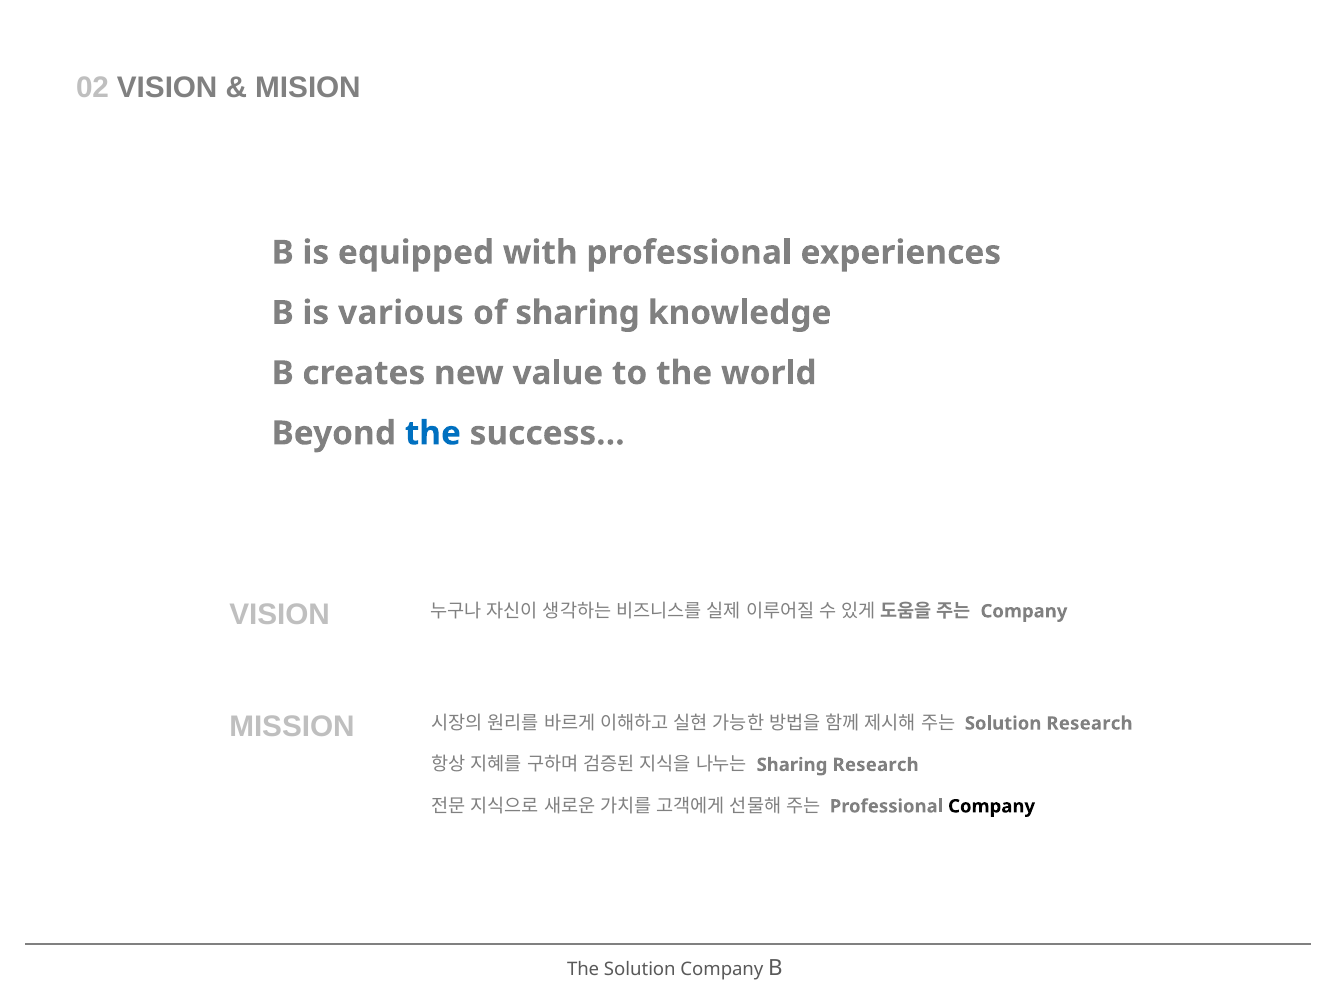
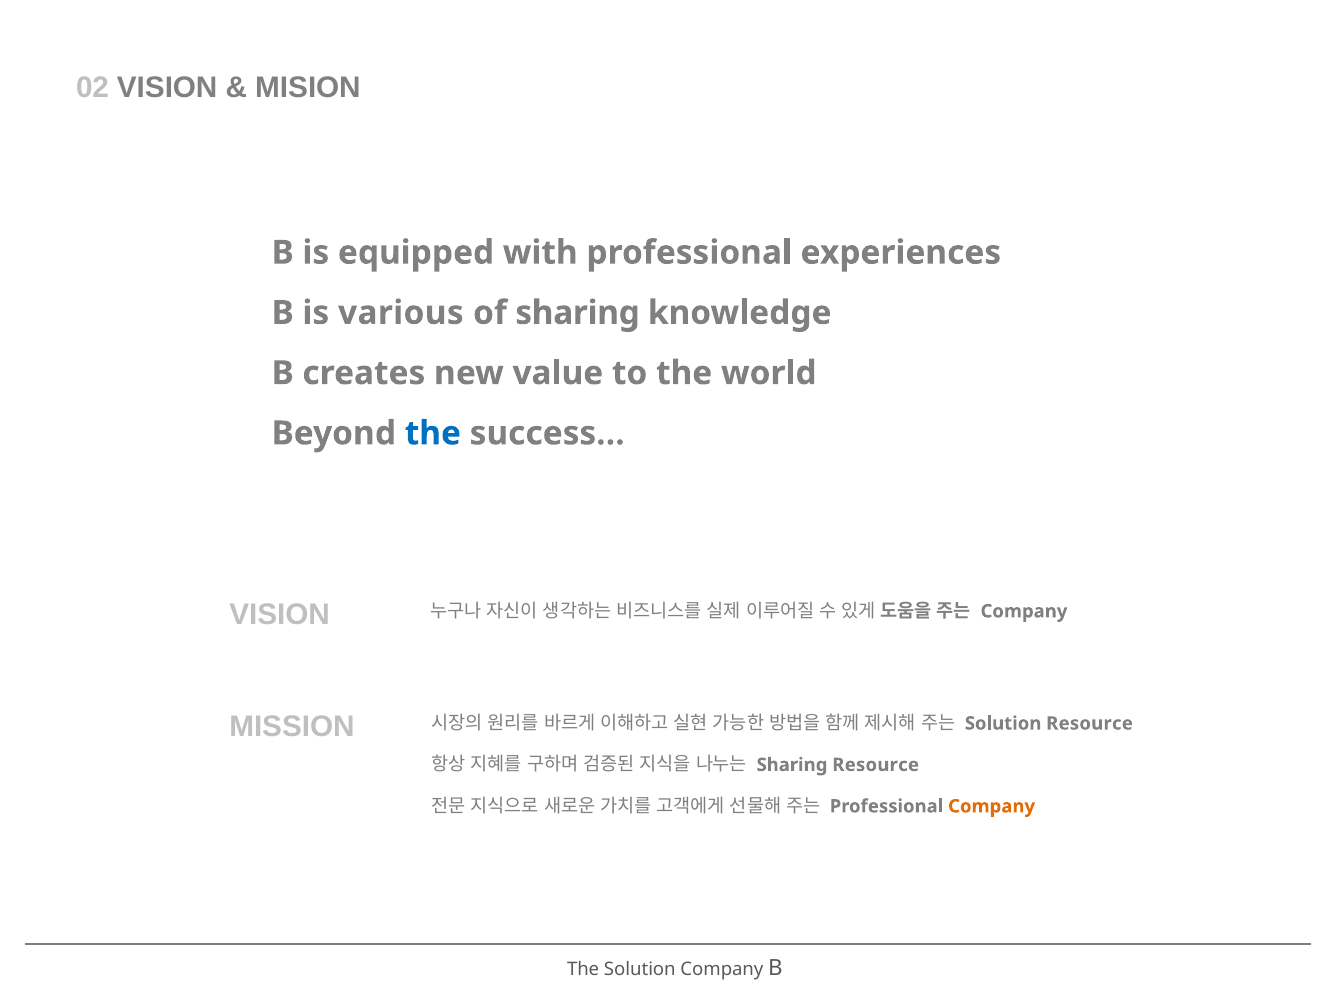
Solution Research: Research -> Resource (1089, 724)
Sharing Research: Research -> Resource (876, 765)
Company colour: black -> orange (992, 807)
